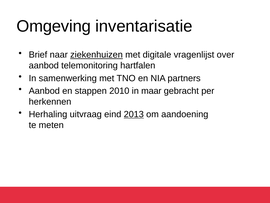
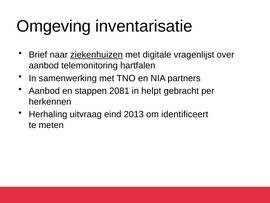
2010: 2010 -> 2081 (119, 91)
maar: maar -> helpt (151, 91)
2013 underline: present -> none (134, 114)
aandoening: aandoening -> identificeert (185, 114)
